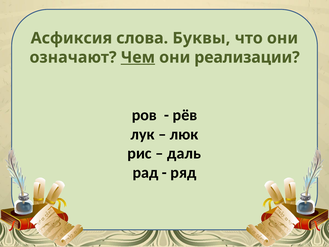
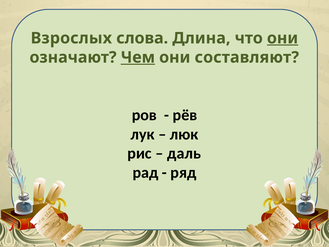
Асфиксия: Асфиксия -> Взрослых (71, 38)
Буквы: Буквы -> Длина (201, 38)
они underline: none -> present (283, 38)
реализации: реализации -> составляют (247, 57)
